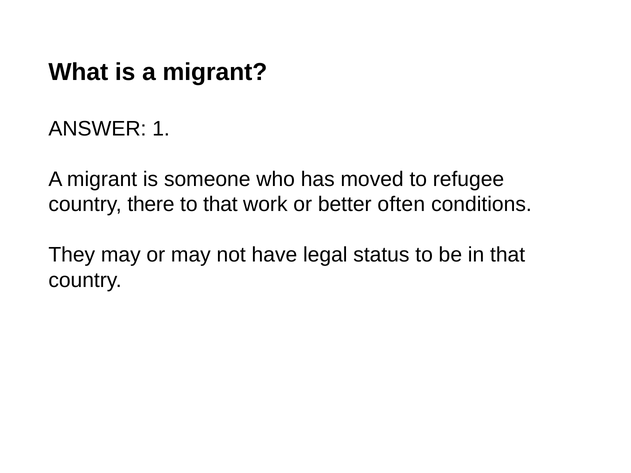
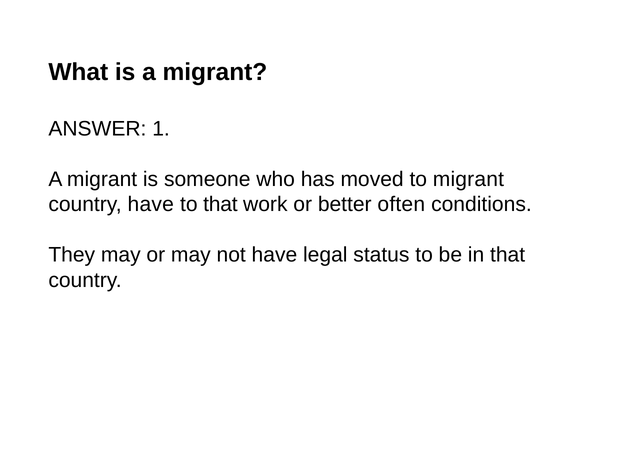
to refugee: refugee -> migrant (468, 179)
country there: there -> have (151, 205)
